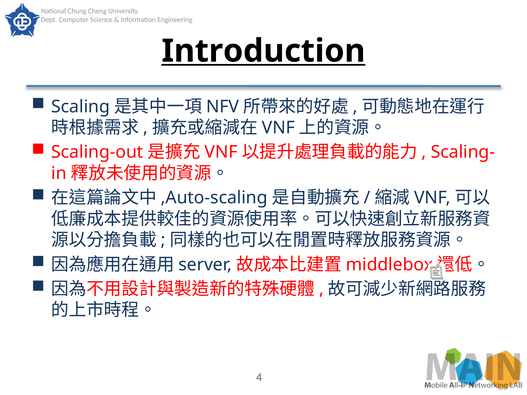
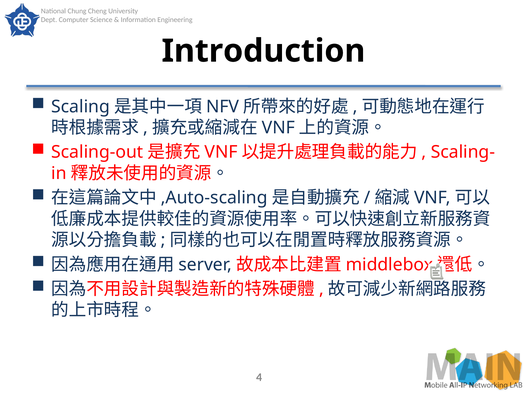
Introduction underline: present -> none (263, 51)
